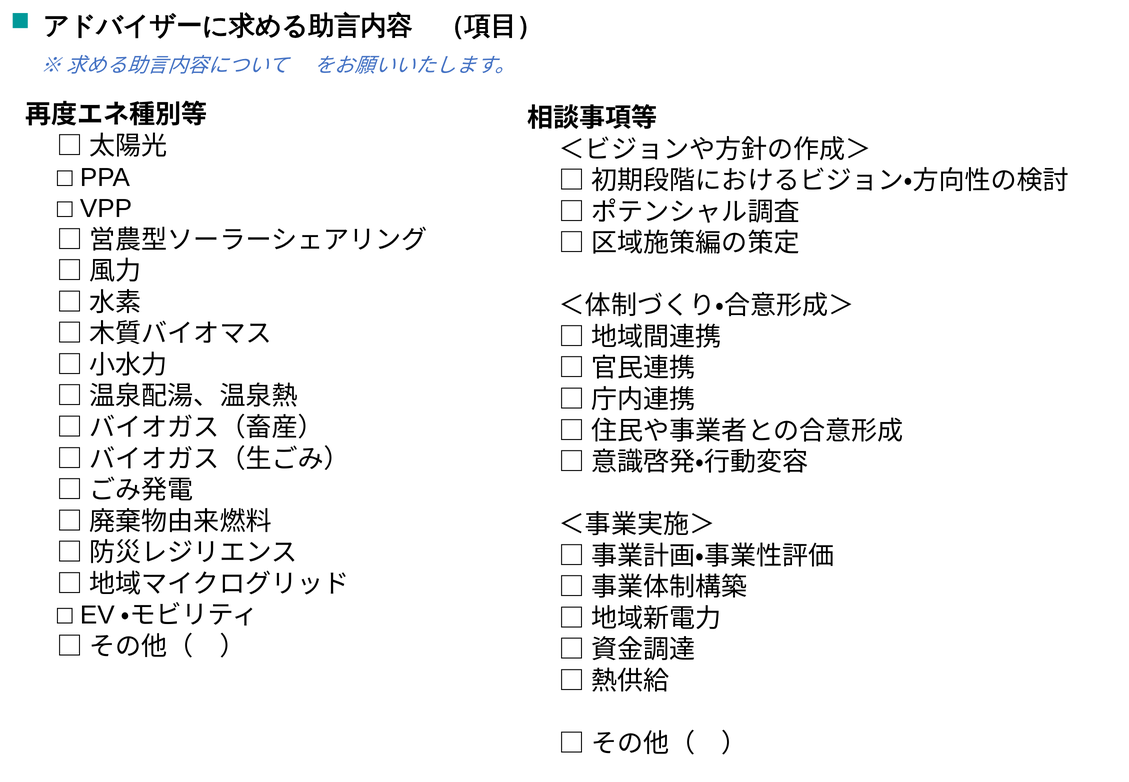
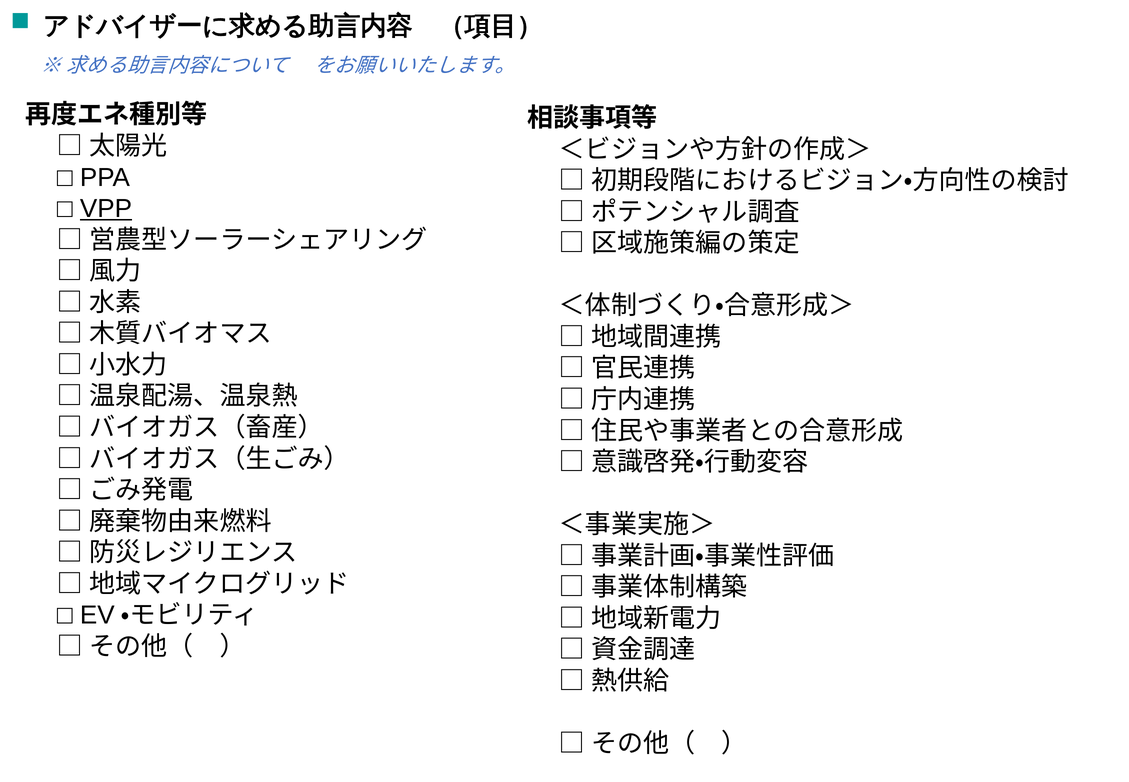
VPP underline: none -> present (106, 209)
